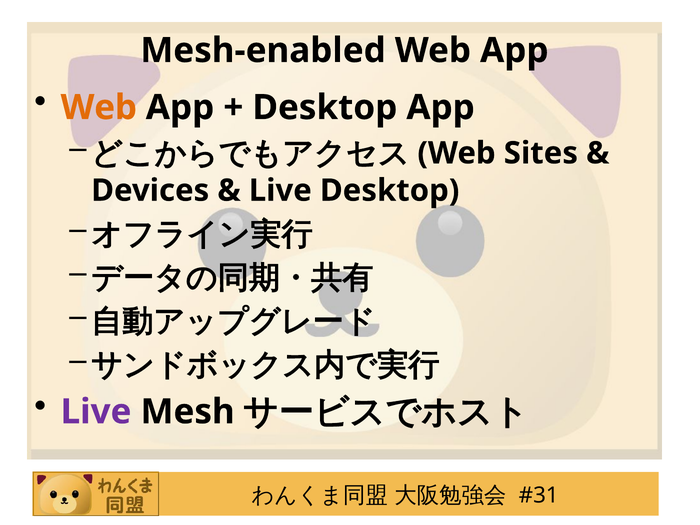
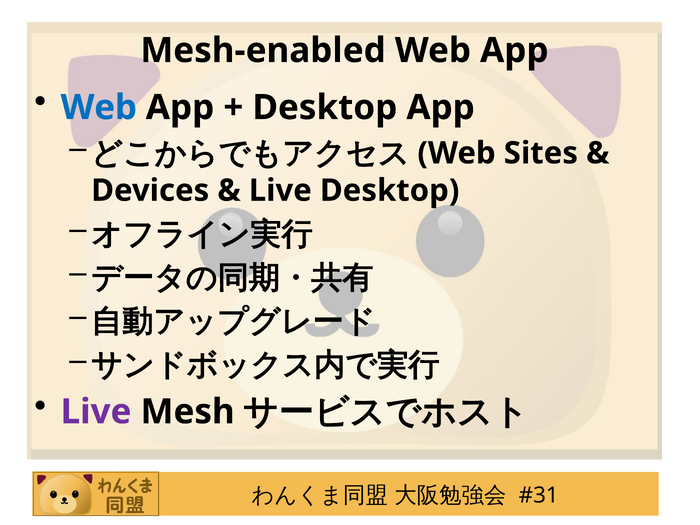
Web colour: orange -> blue (99, 108)
